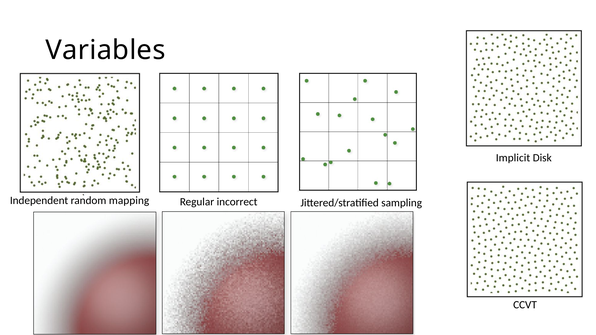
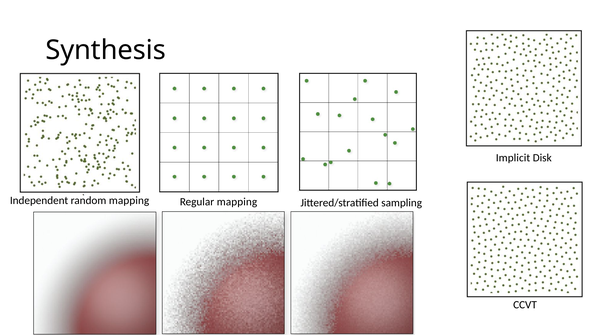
Variables: Variables -> Synthesis (106, 50)
Regular incorrect: incorrect -> mapping (237, 202)
